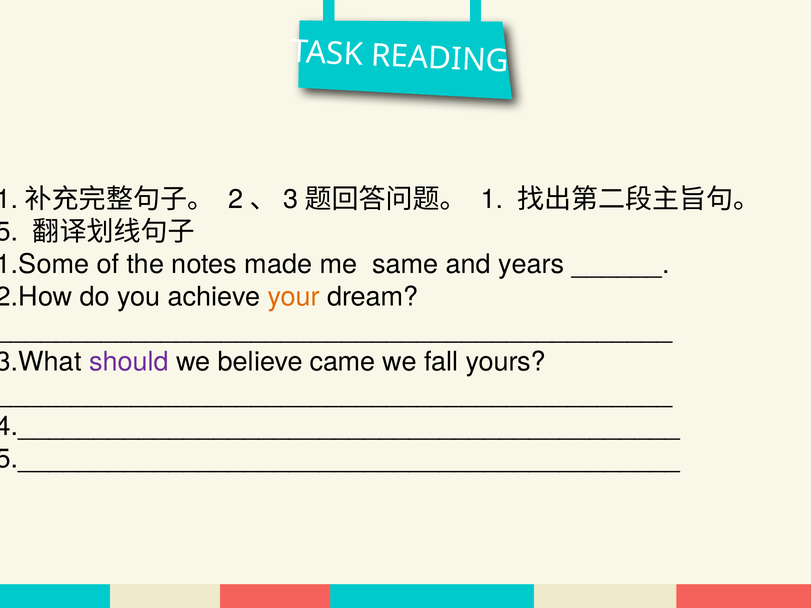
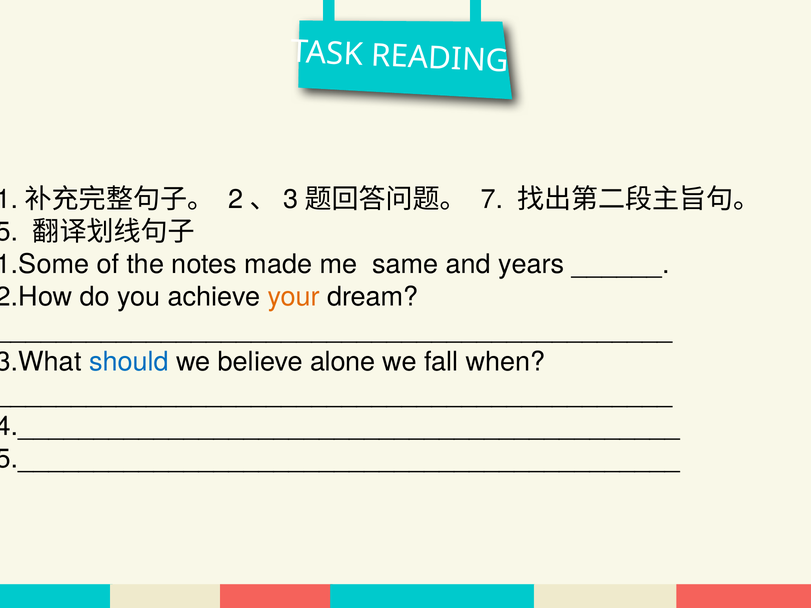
1: 1 -> 7 (492, 200)
should colour: purple -> blue (129, 362)
came: came -> alone (343, 362)
yours: yours -> when (506, 362)
